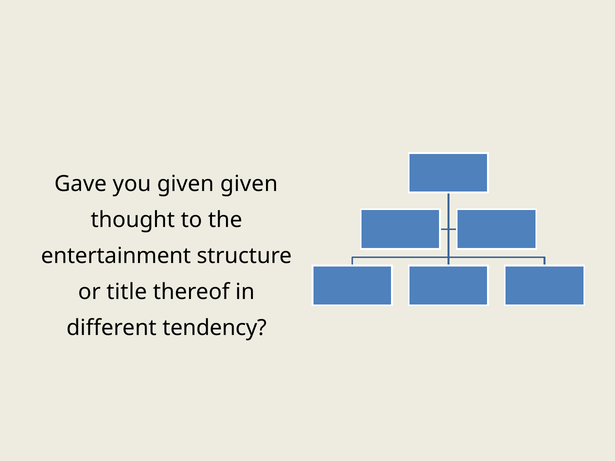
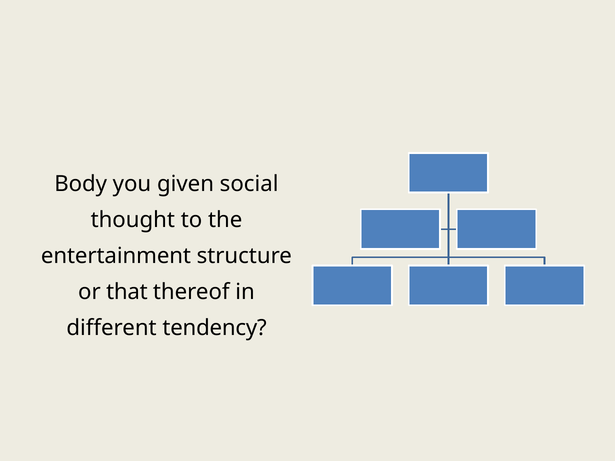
Gave: Gave -> Body (81, 184)
given given: given -> social (249, 184)
title: title -> that (127, 292)
